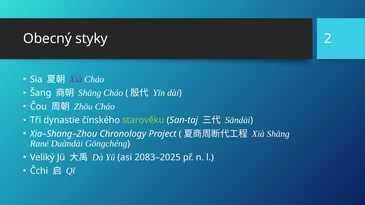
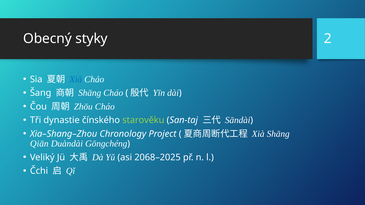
Xià colour: purple -> blue (76, 79)
Rané: Rané -> Qiān (39, 144)
2083–2025: 2083–2025 -> 2068–2025 (158, 158)
